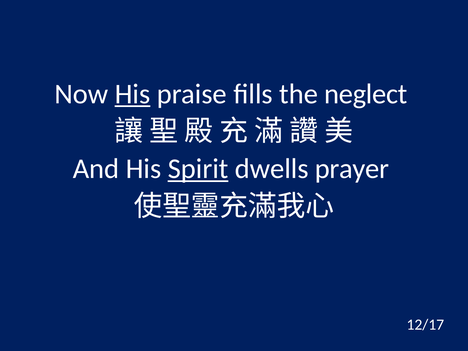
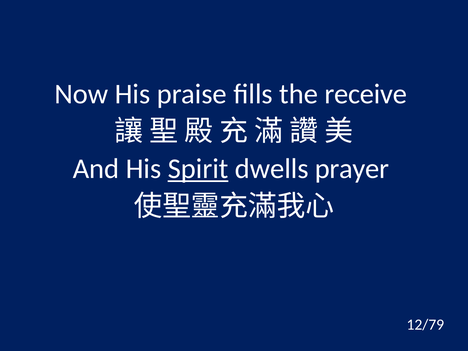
His underline: present -> none (133, 94)
neglect: neglect -> receive (366, 94)
12/17: 12/17 -> 12/79 (425, 325)
